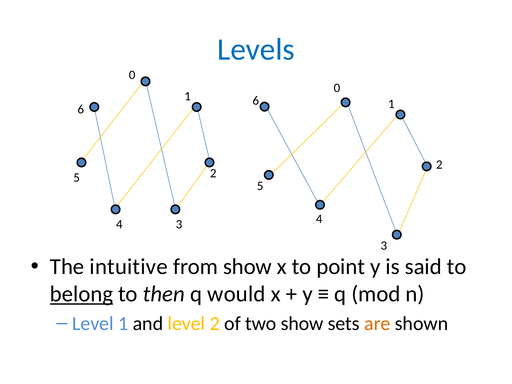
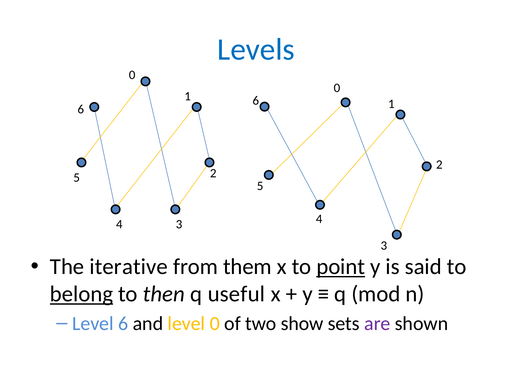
intuitive: intuitive -> iterative (129, 267)
from show: show -> them (247, 267)
point underline: none -> present (341, 267)
would: would -> useful (236, 294)
Level 1: 1 -> 6 (123, 323)
level 2: 2 -> 0 (215, 323)
are colour: orange -> purple (377, 323)
